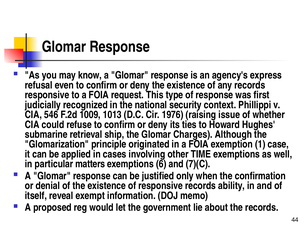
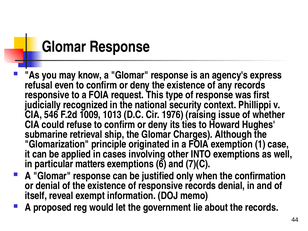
TIME: TIME -> INTO (201, 154)
records ability: ability -> denial (232, 186)
